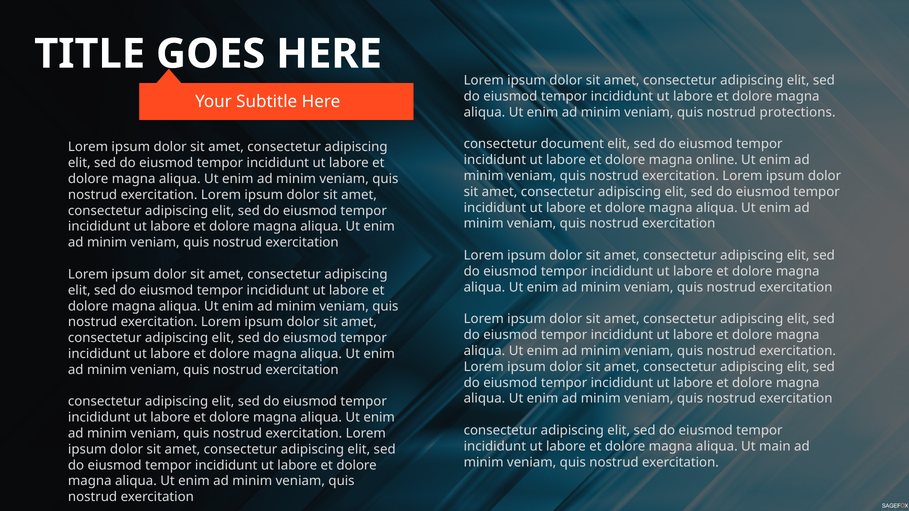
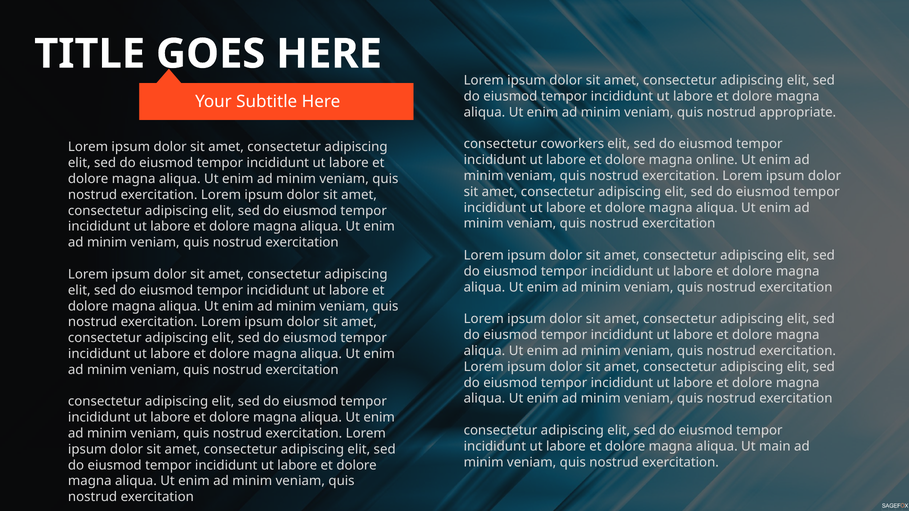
protections: protections -> appropriate (798, 112)
document: document -> coworkers (572, 144)
